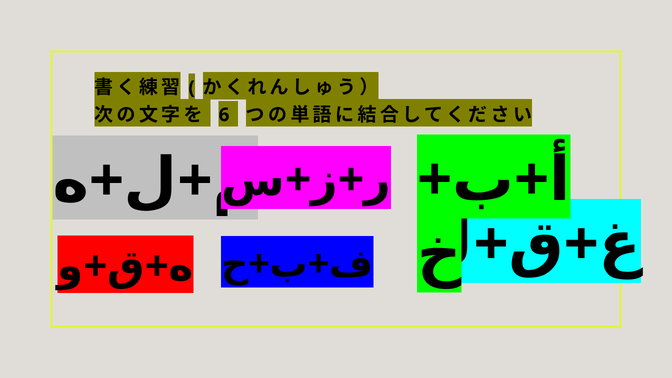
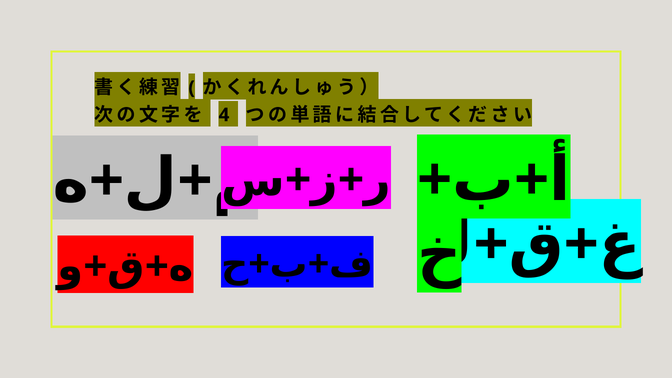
6: 6 -> 4 (224, 115)
